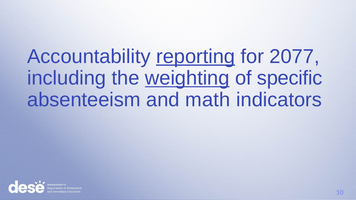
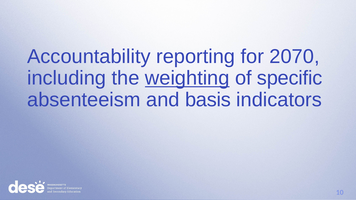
reporting underline: present -> none (196, 57)
2077: 2077 -> 2070 (295, 57)
math: math -> basis (208, 100)
